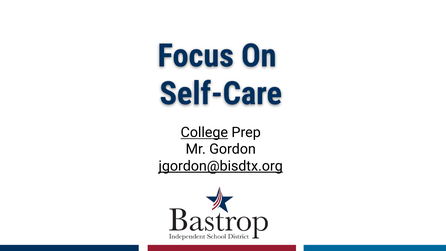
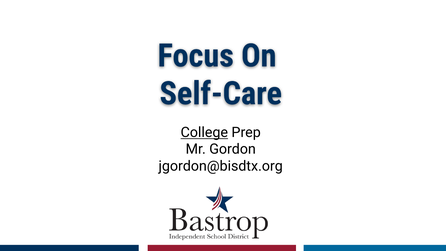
jgordon@bisdtx.org underline: present -> none (221, 166)
